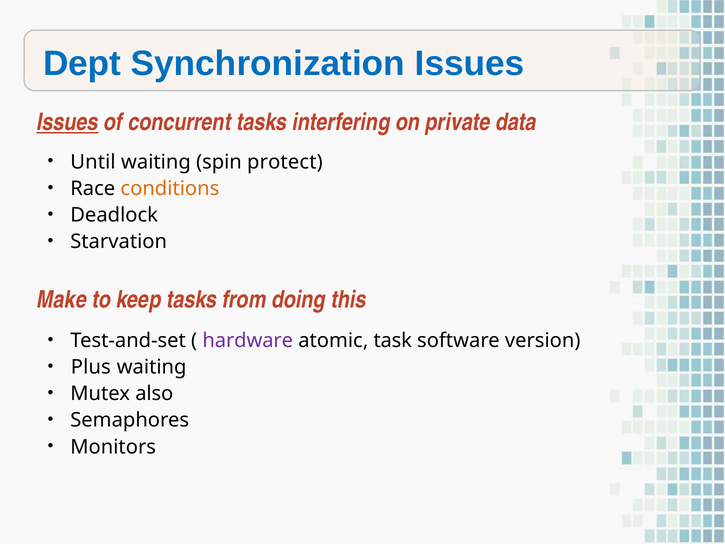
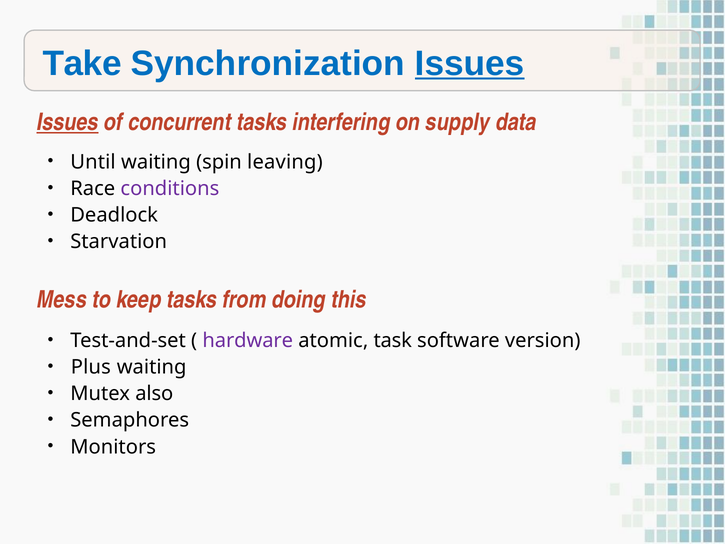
Dept: Dept -> Take (82, 63)
Issues underline: none -> present (470, 63)
private: private -> supply (458, 122)
protect: protect -> leaving (285, 162)
conditions colour: orange -> purple (170, 188)
Make: Make -> Mess (62, 300)
